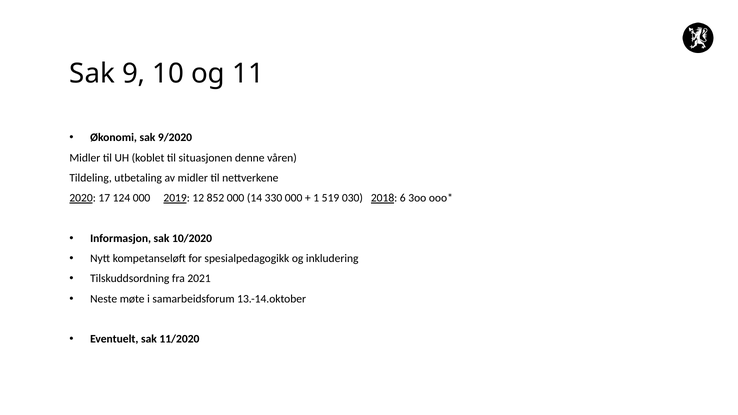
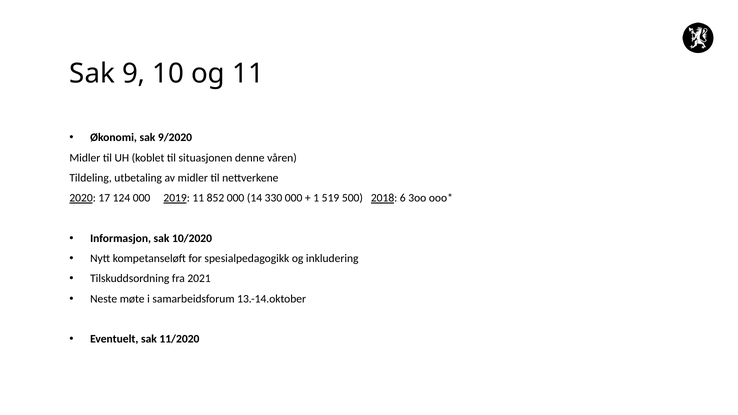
2019 12: 12 -> 11 (198, 198)
030: 030 -> 500 (352, 198)
